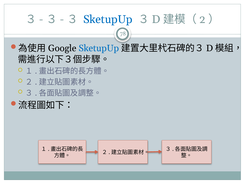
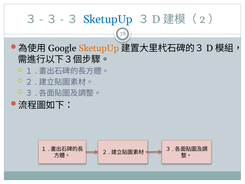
SketupUp colour: blue -> orange (99, 48)
